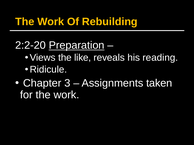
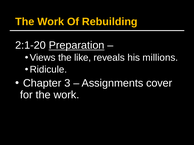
2:2-20: 2:2-20 -> 2:1-20 (31, 45)
reading: reading -> millions (160, 58)
taken: taken -> cover (159, 83)
